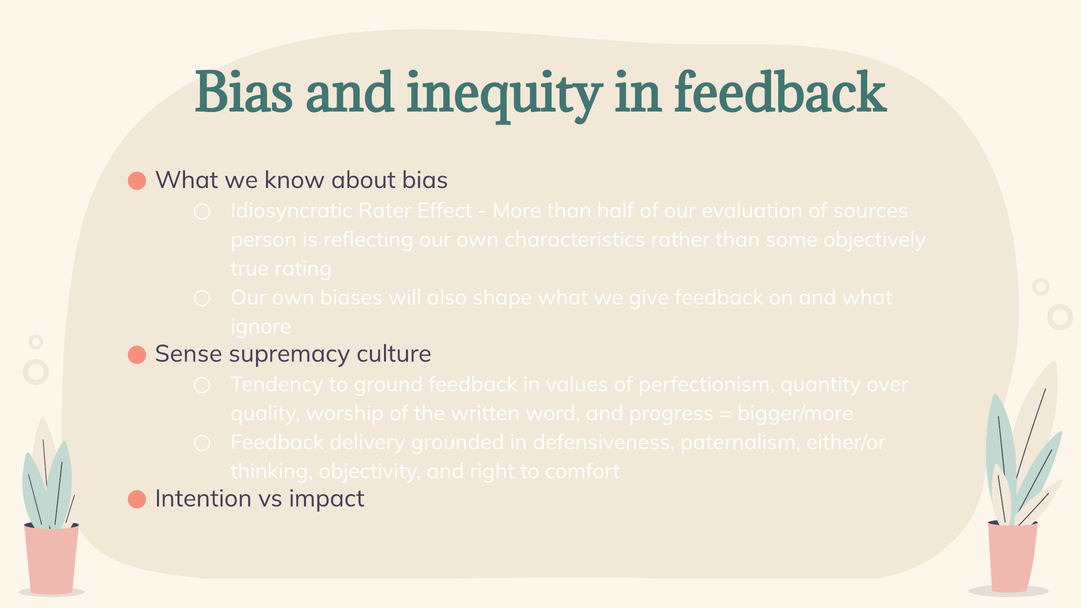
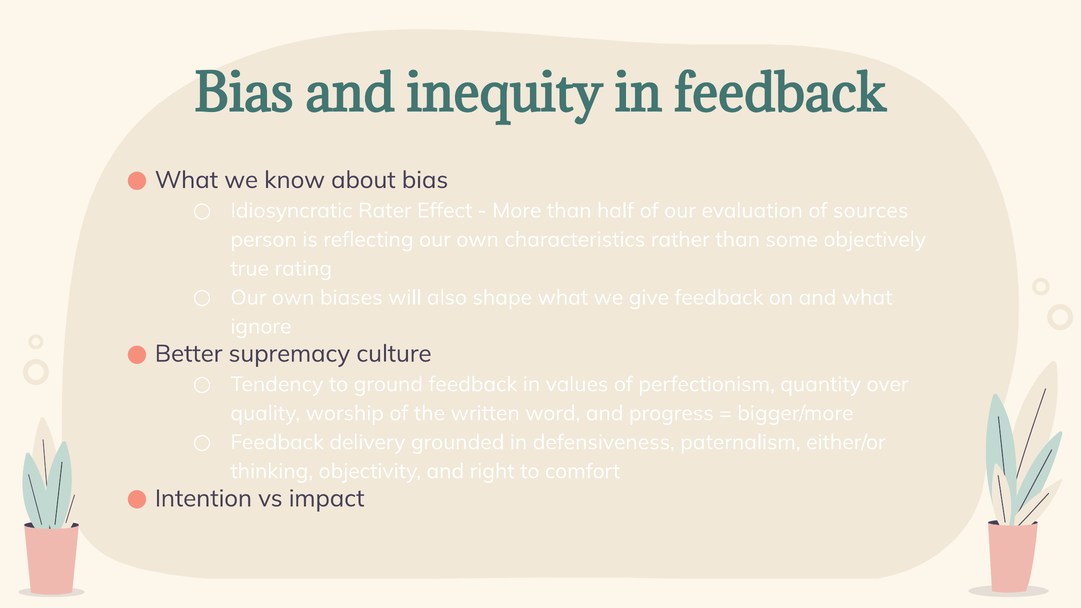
Sense: Sense -> Better (189, 354)
